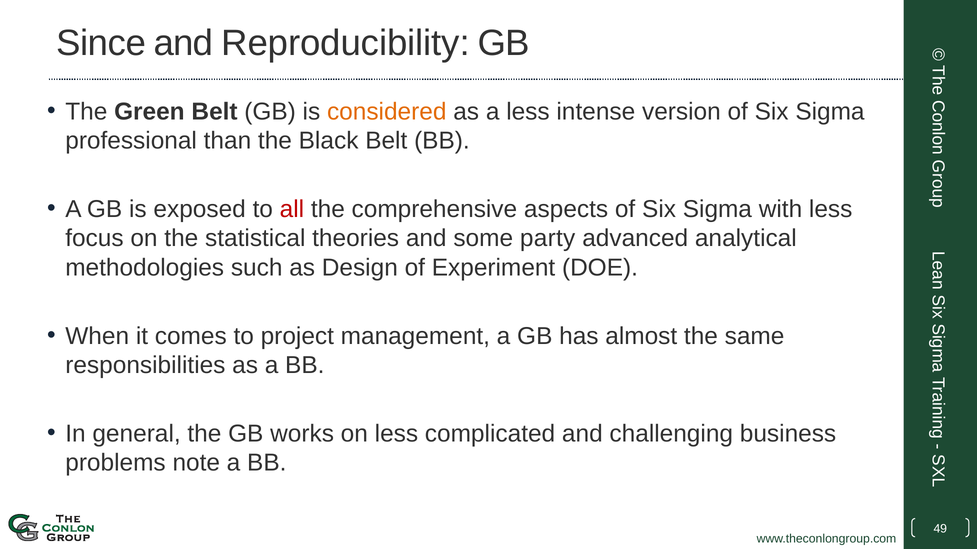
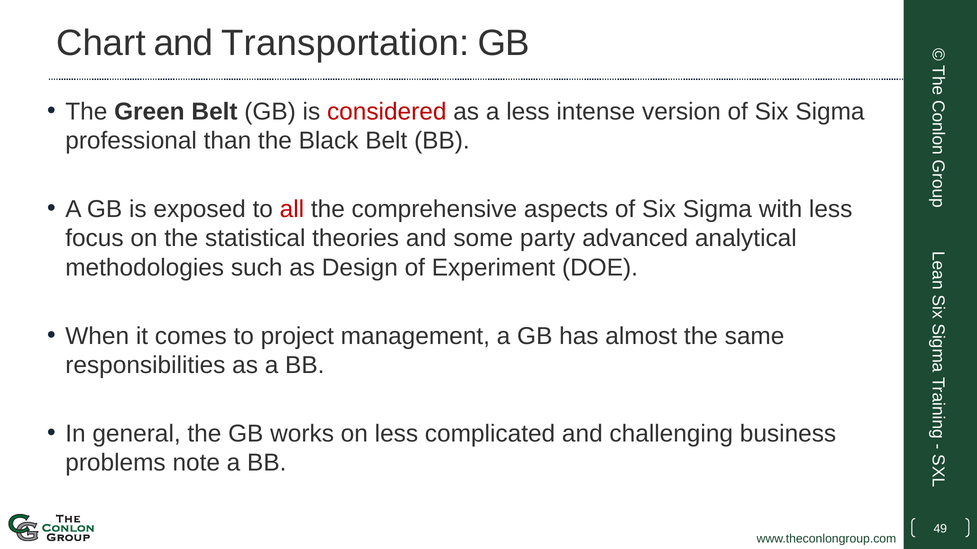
Since: Since -> Chart (101, 43)
Reproducibility: Reproducibility -> Transportation (345, 43)
considered colour: orange -> red (387, 112)
